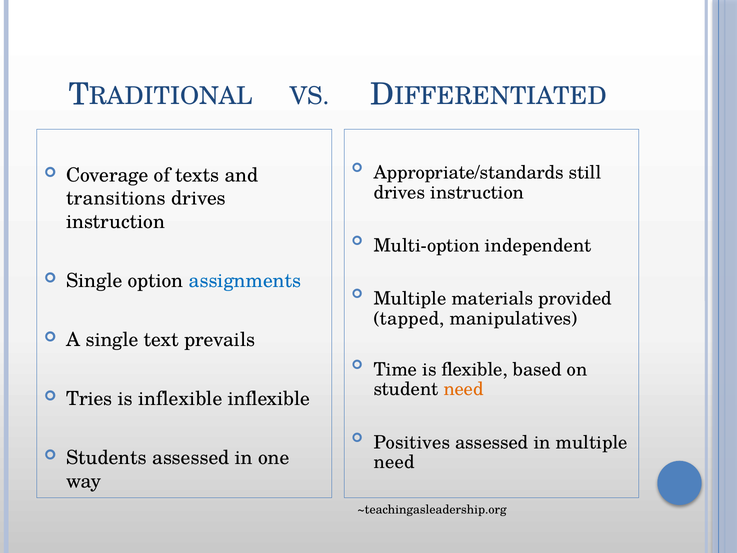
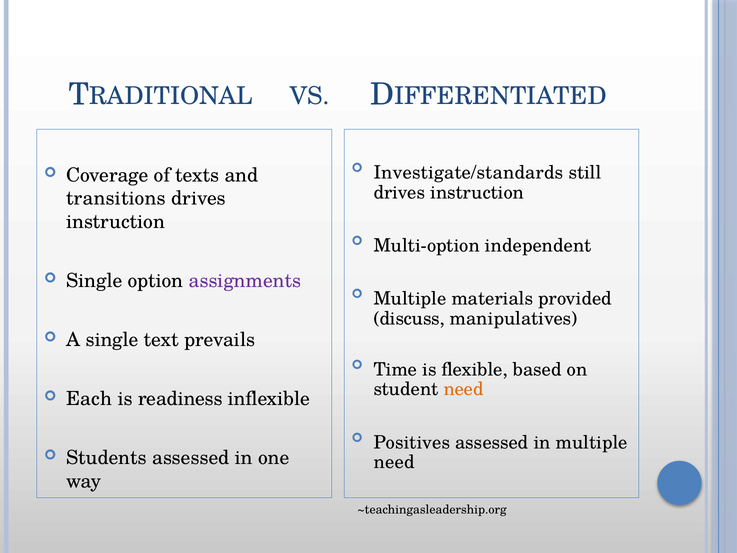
Appropriate/standards: Appropriate/standards -> Investigate/standards (468, 173)
assignments colour: blue -> purple (245, 281)
tapped: tapped -> discuss (409, 318)
Tries: Tries -> Each (89, 399)
is inflexible: inflexible -> readiness (180, 399)
